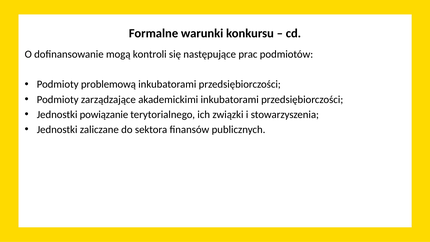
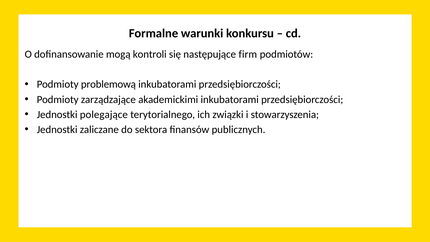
prac: prac -> firm (248, 54)
powiązanie: powiązanie -> polegające (104, 114)
